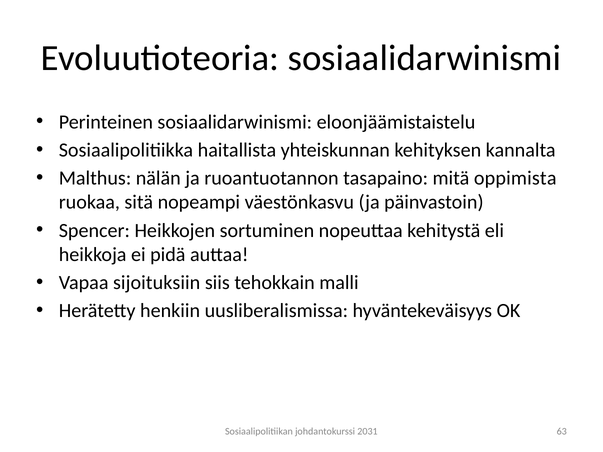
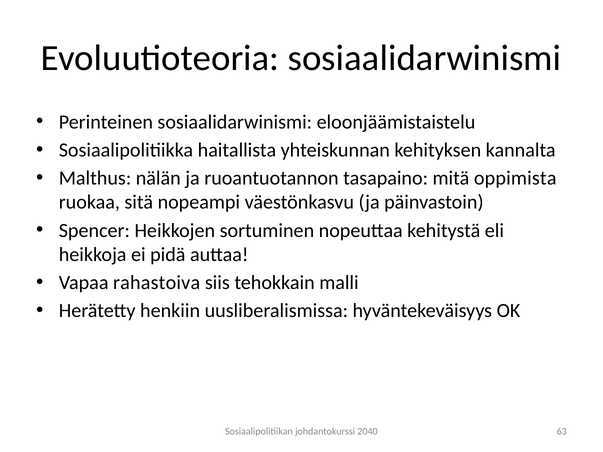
sijoituksiin: sijoituksiin -> rahastoiva (157, 283)
2031: 2031 -> 2040 (368, 432)
